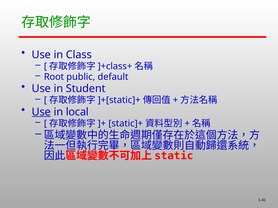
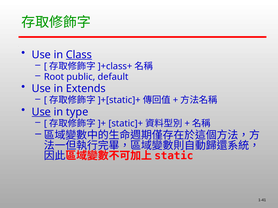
Class underline: none -> present (79, 55)
Student: Student -> Extends (86, 89)
local: local -> type (77, 112)
